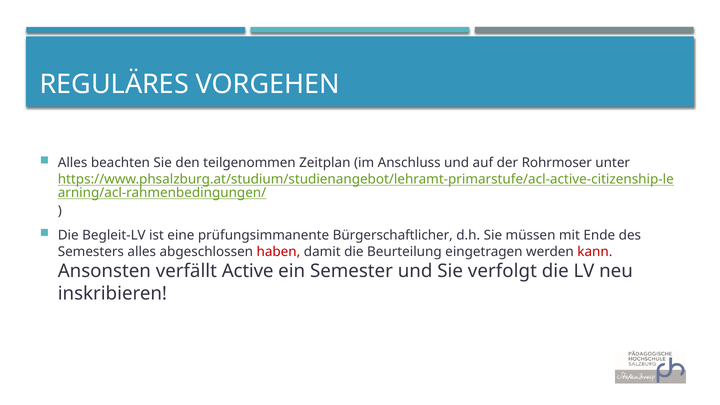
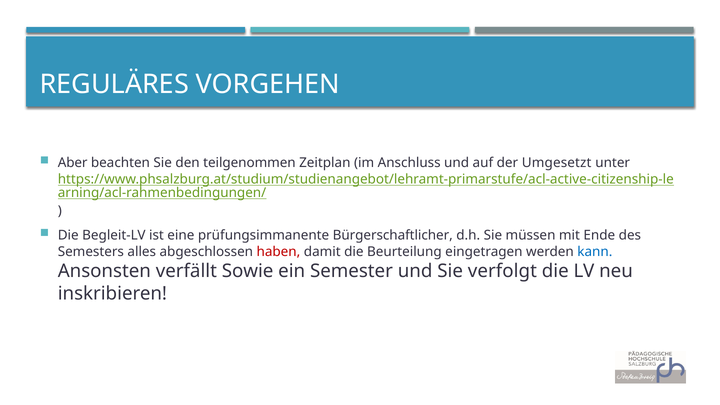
Alles: Alles -> Aber (73, 163)
Rohrmoser: Rohrmoser -> Umgesetzt (557, 163)
kann colour: red -> blue (595, 252)
Active: Active -> Sowie (248, 271)
